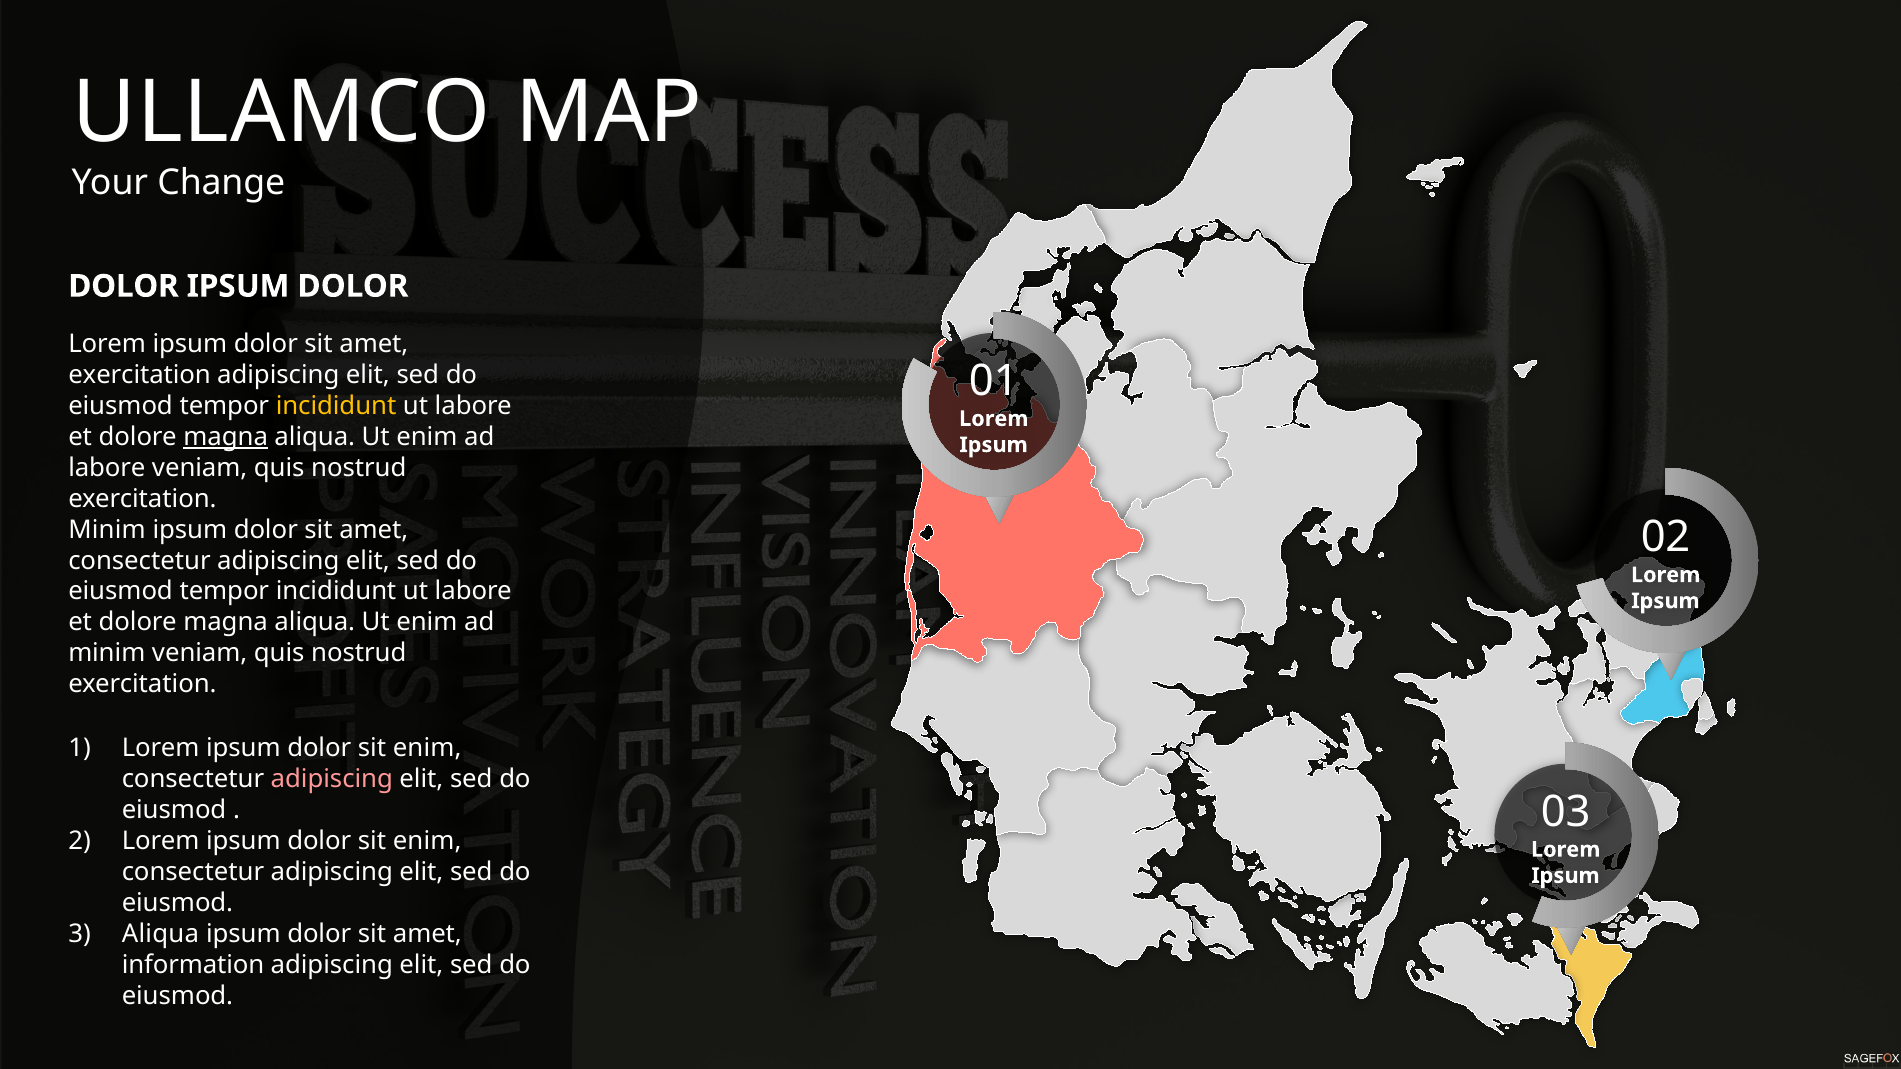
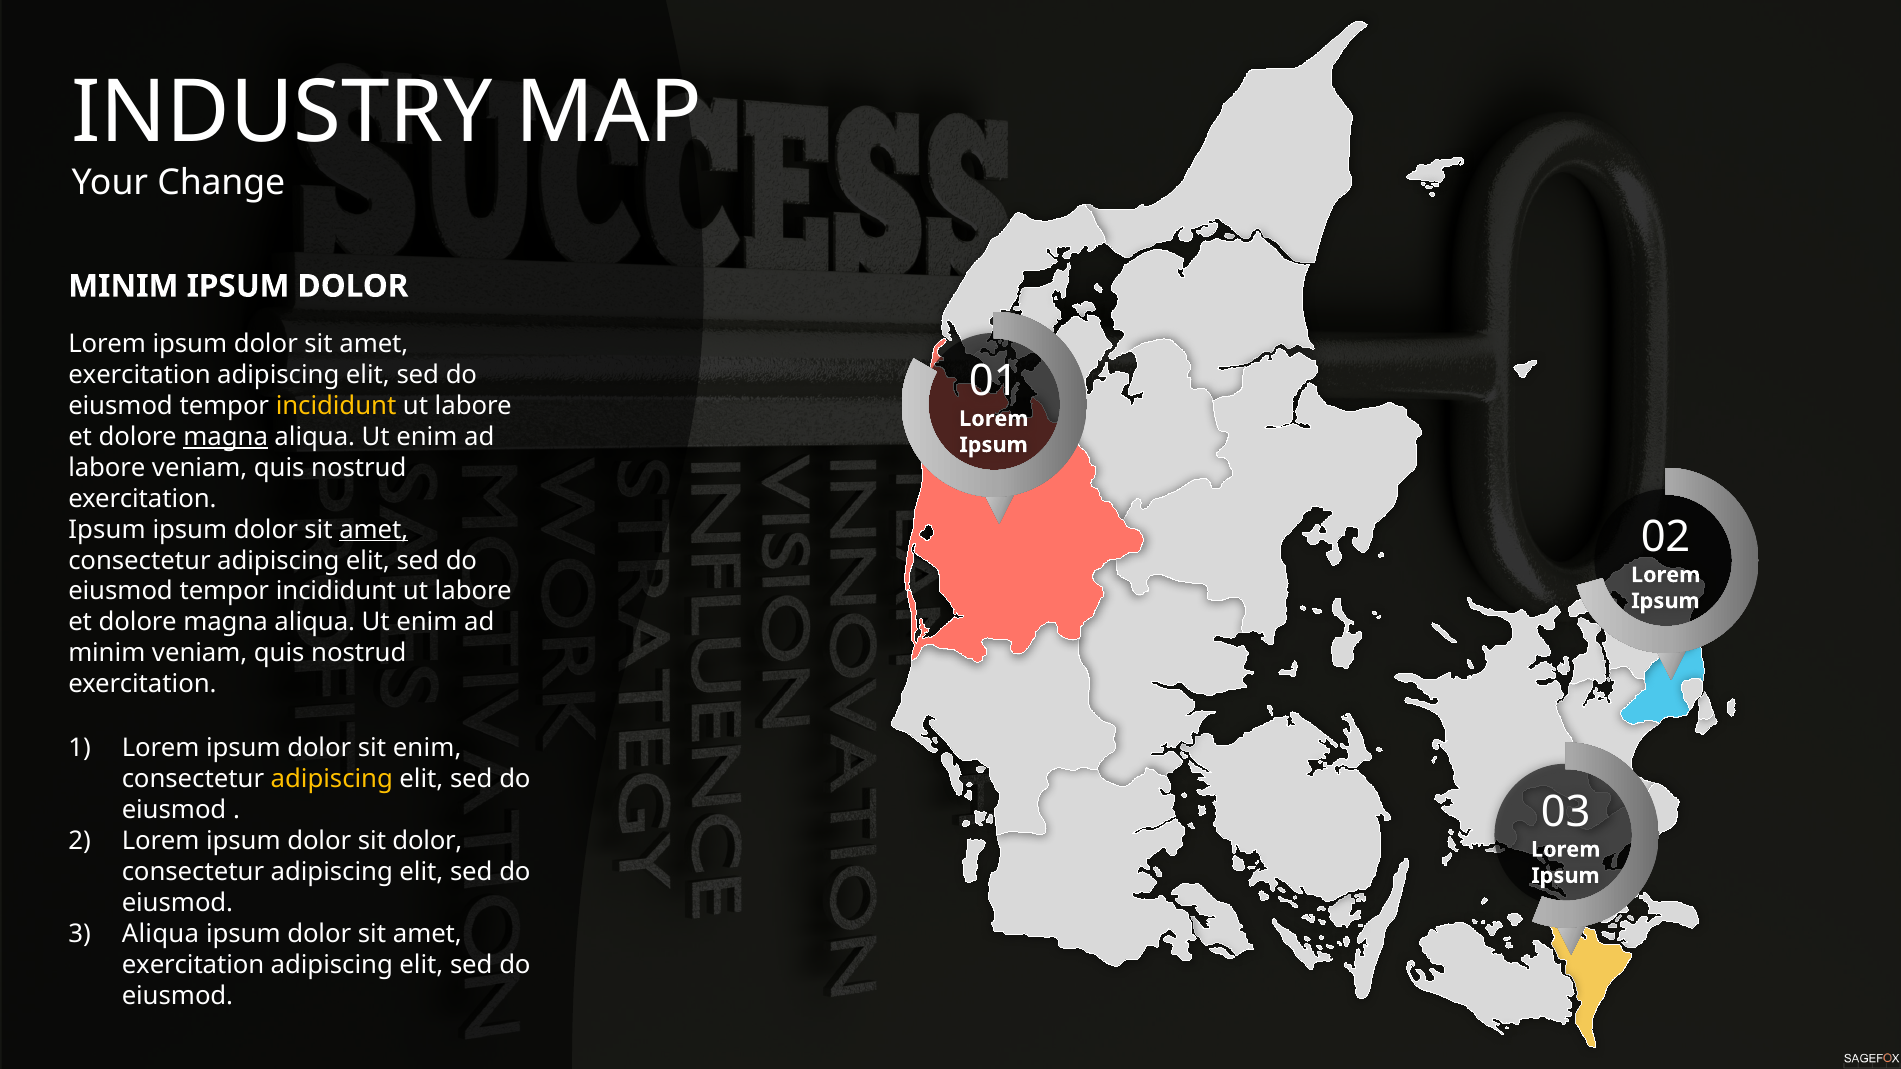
ULLAMCO: ULLAMCO -> INDUSTRY (282, 113)
DOLOR: DOLOR -> MINIM (123, 286)
Minim: Minim -> Ipsum (107, 530)
amet underline: none -> present (374, 530)
adipiscing colour: pink -> yellow (332, 780)
enim: enim -> dolor (427, 841)
information: information -> exercitation (193, 965)
